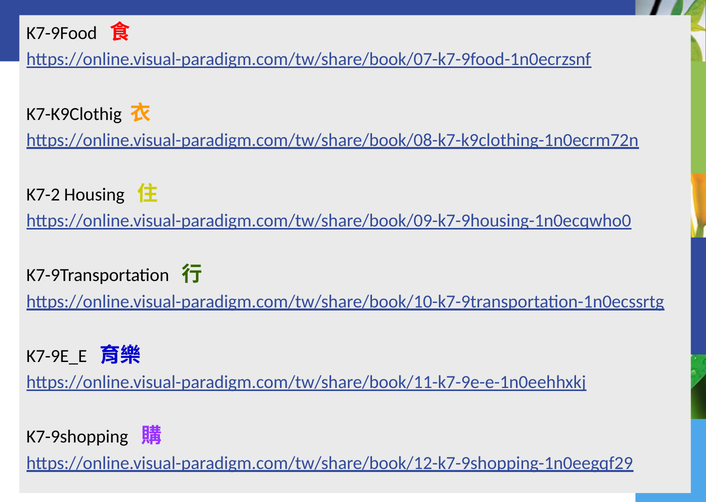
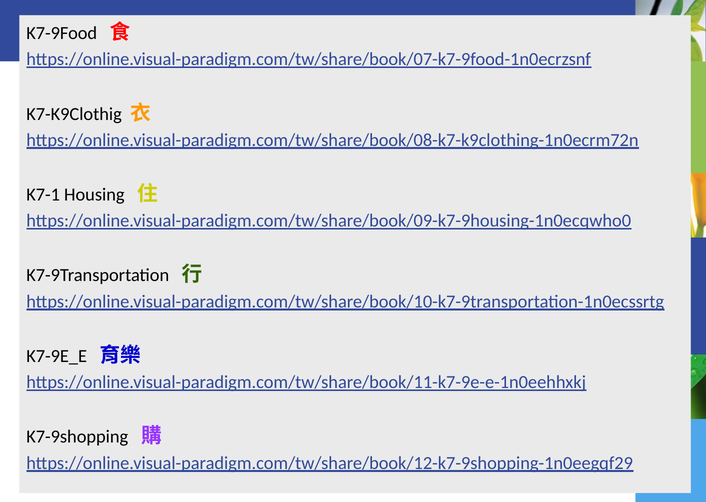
K7-2: K7-2 -> K7-1 (43, 195)
